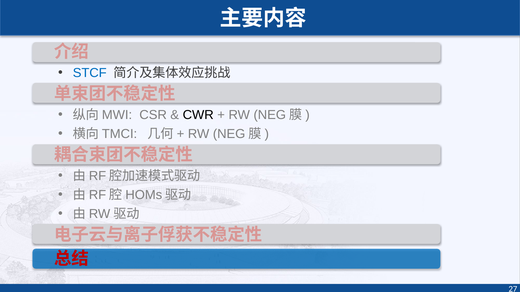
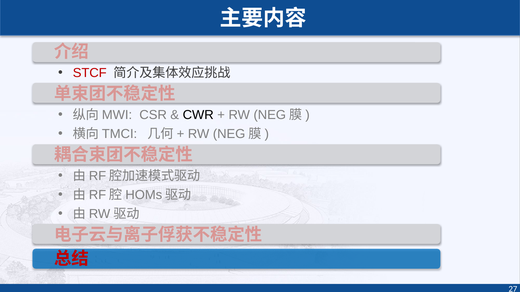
STCF colour: blue -> red (90, 73)
